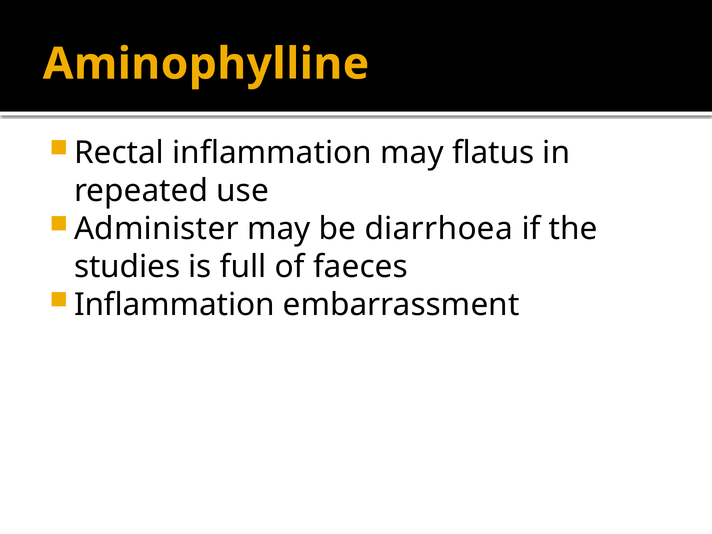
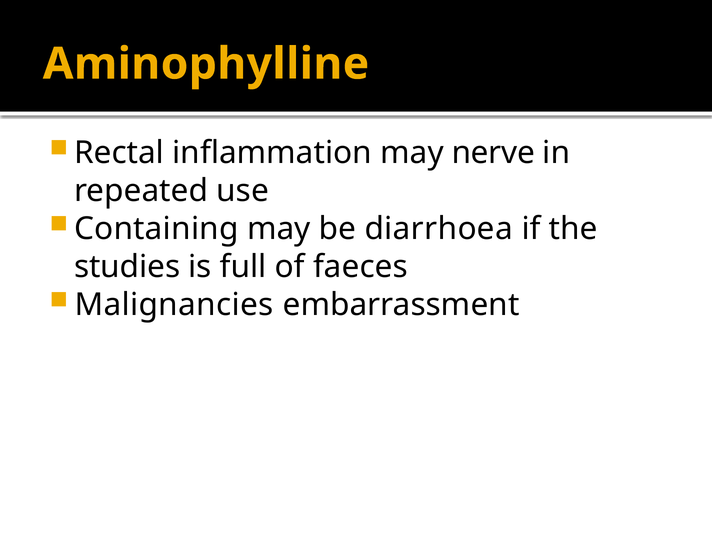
flatus: flatus -> nerve (493, 153)
Administer: Administer -> Containing (156, 229)
Inflammation: Inflammation -> Malignancies (174, 305)
